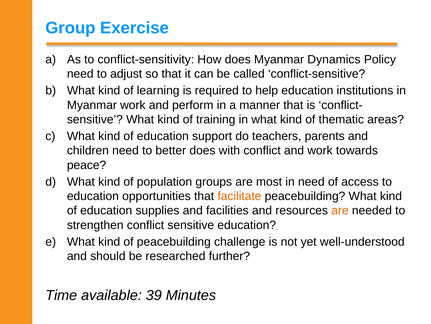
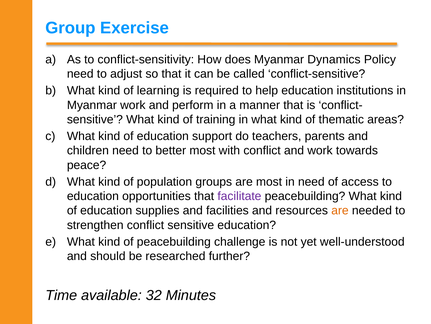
better does: does -> most (202, 150)
facilitate colour: orange -> purple (239, 196)
39: 39 -> 32 (154, 295)
